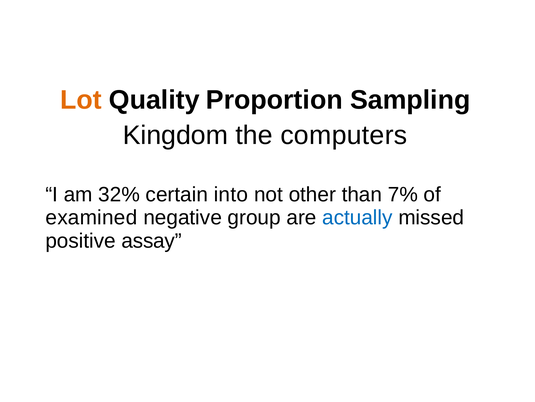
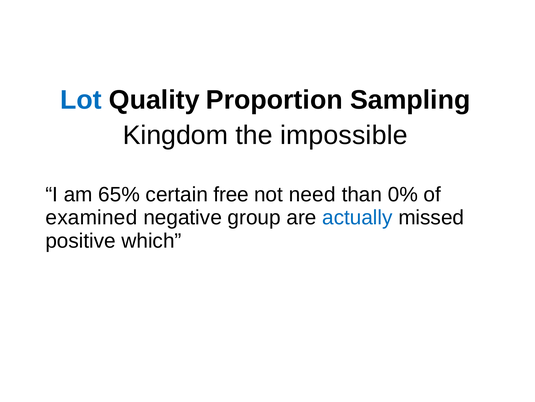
Lot colour: orange -> blue (81, 100)
computers: computers -> impossible (344, 135)
32%: 32% -> 65% (119, 194)
into: into -> free (231, 194)
other: other -> need (312, 194)
7%: 7% -> 0% (403, 194)
assay: assay -> which (151, 241)
